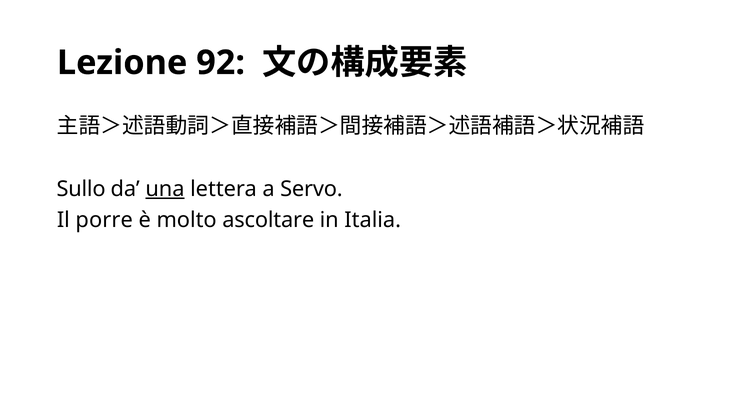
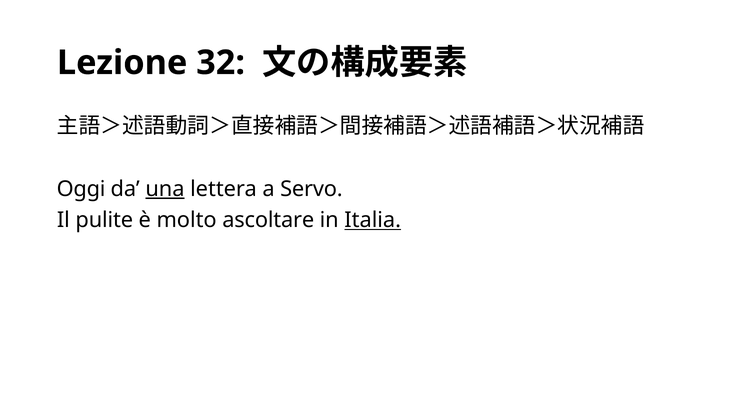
92: 92 -> 32 (221, 63)
Sullo: Sullo -> Oggi (81, 189)
porre: porre -> pulite (104, 220)
Italia underline: none -> present (373, 220)
